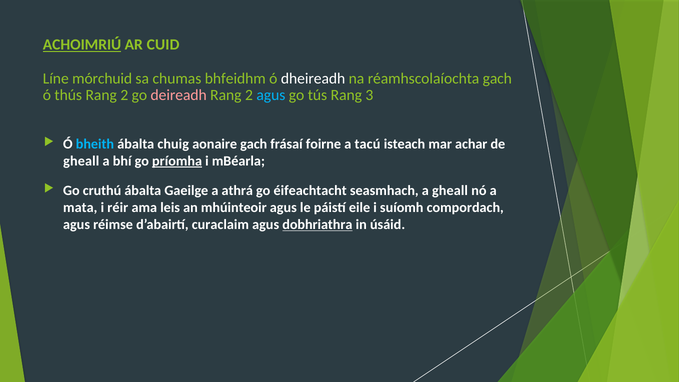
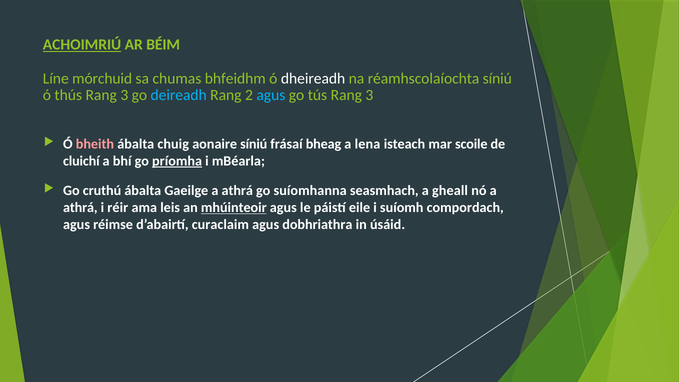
CUID: CUID -> BÉIM (163, 45)
réamhscolaíochta gach: gach -> síniú (497, 78)
thús Rang 2: 2 -> 3 (124, 95)
deireadh colour: pink -> light blue (179, 95)
bheith colour: light blue -> pink (95, 144)
aonaire gach: gach -> síniú (254, 144)
foirne: foirne -> bheag (324, 144)
tacú: tacú -> lena (367, 144)
achar: achar -> scoile (471, 144)
gheall: gheall -> cluichí (81, 161)
éifeachtacht: éifeachtacht -> suíomhanna (310, 191)
mata: mata -> athrá (80, 208)
mhúinteoir underline: none -> present (234, 208)
dobhriathra underline: present -> none (317, 225)
